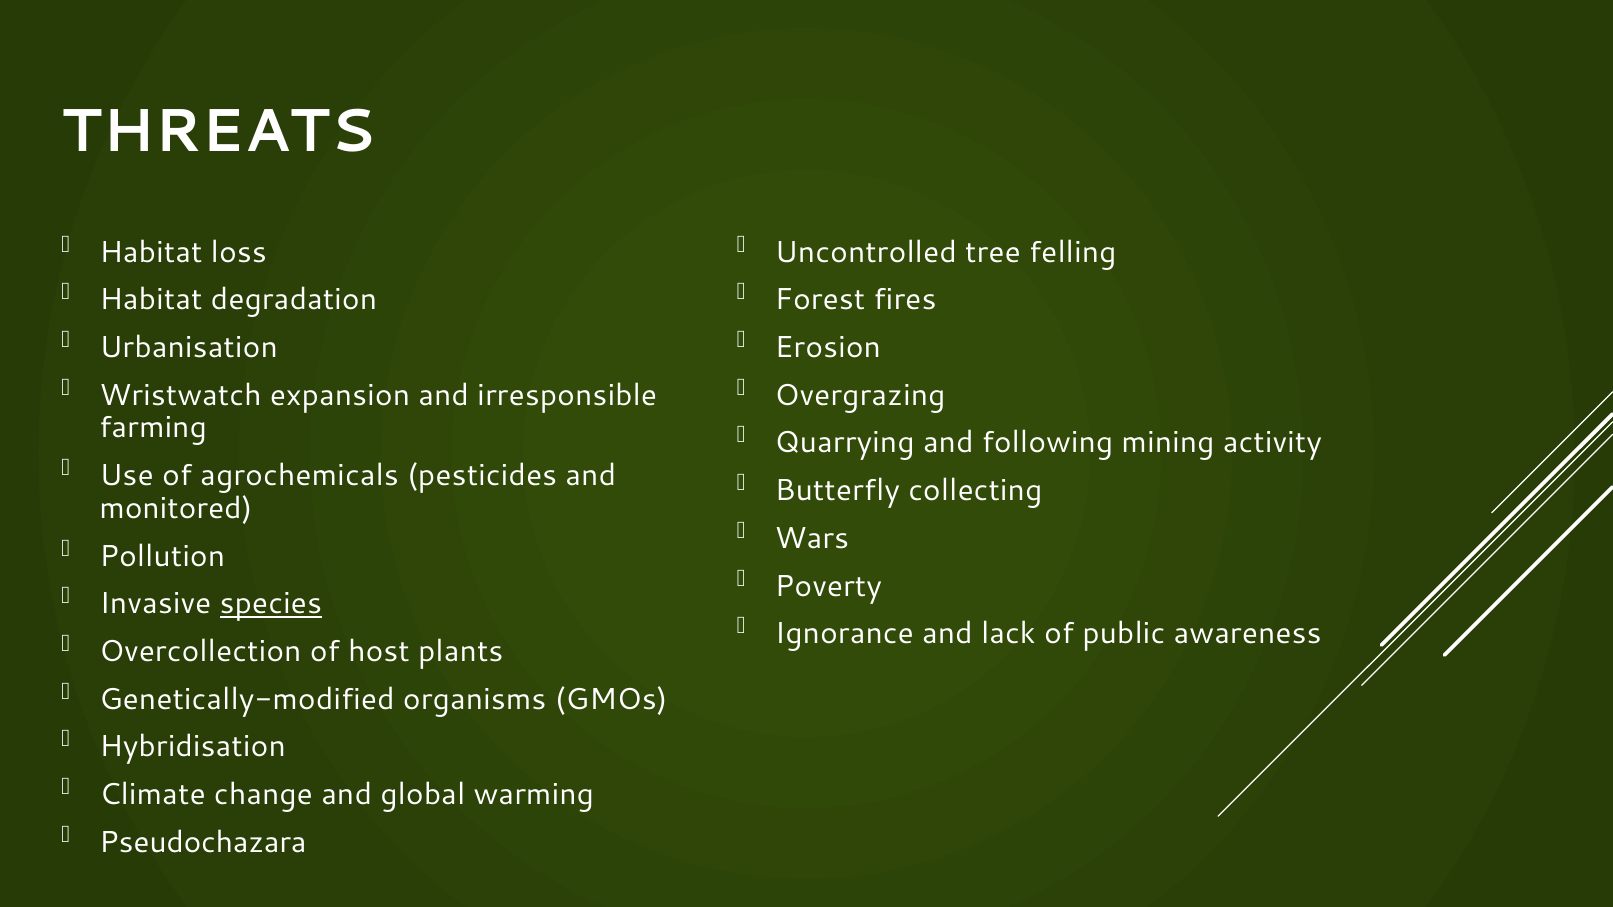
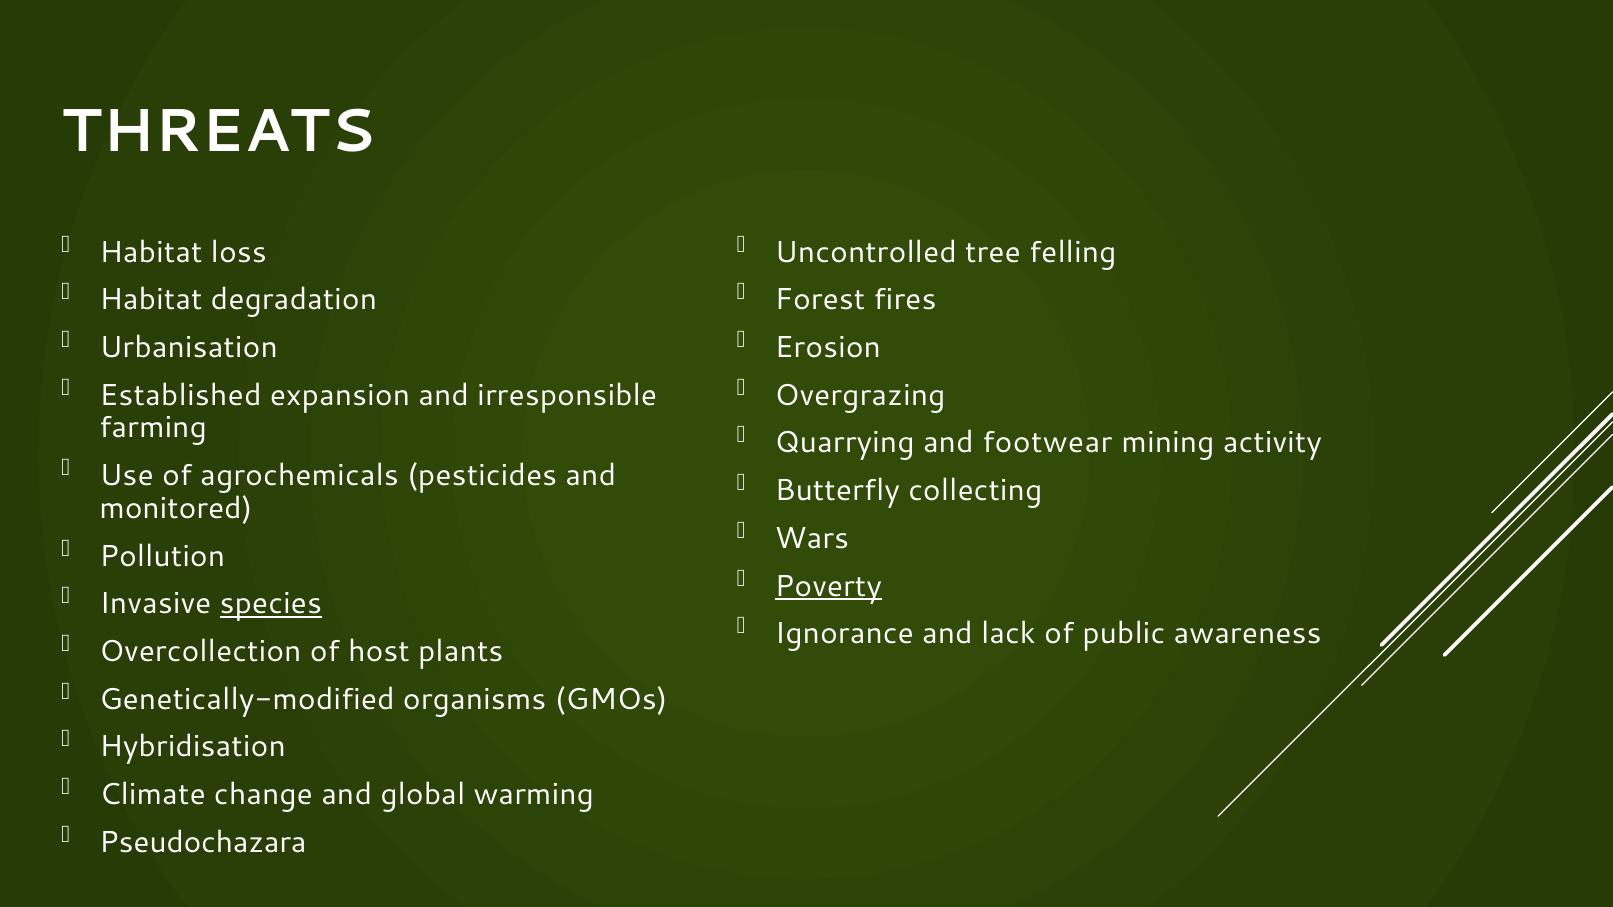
Wristwatch: Wristwatch -> Established (180, 395)
following: following -> footwear (1047, 443)
Poverty underline: none -> present (828, 586)
